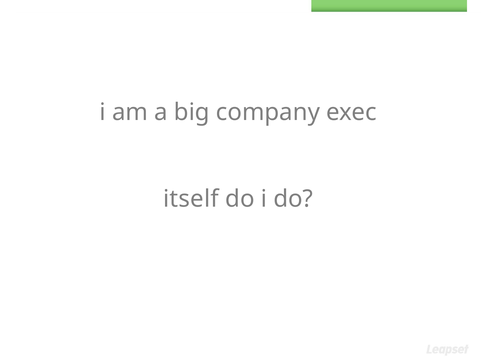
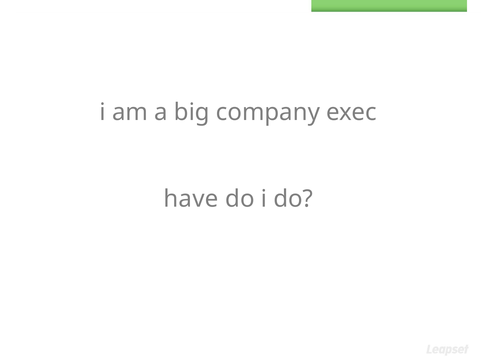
itself: itself -> have (191, 199)
